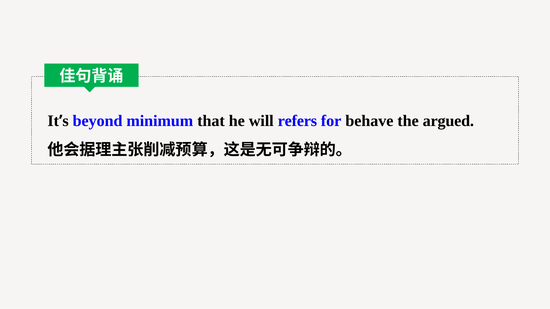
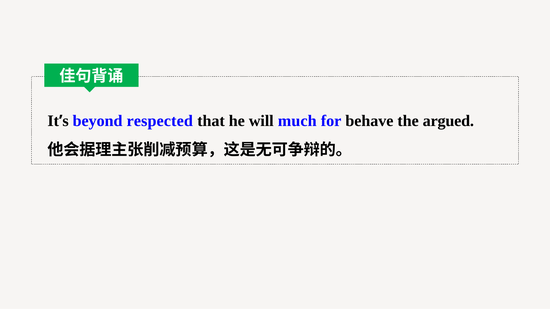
minimum: minimum -> respected (160, 121)
refers: refers -> much (297, 121)
